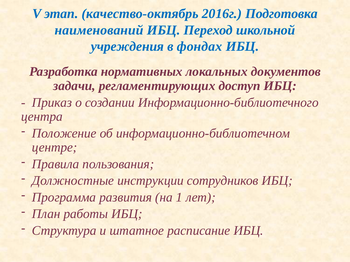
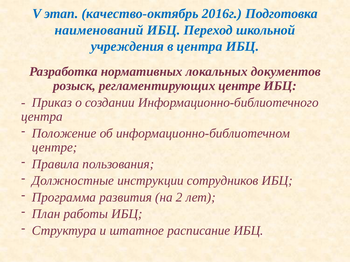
в фондах: фондах -> центра (200, 46)
задачи: задачи -> розыск (74, 86)
регламентирующих доступ: доступ -> центре (240, 86)
1: 1 -> 2 (179, 198)
